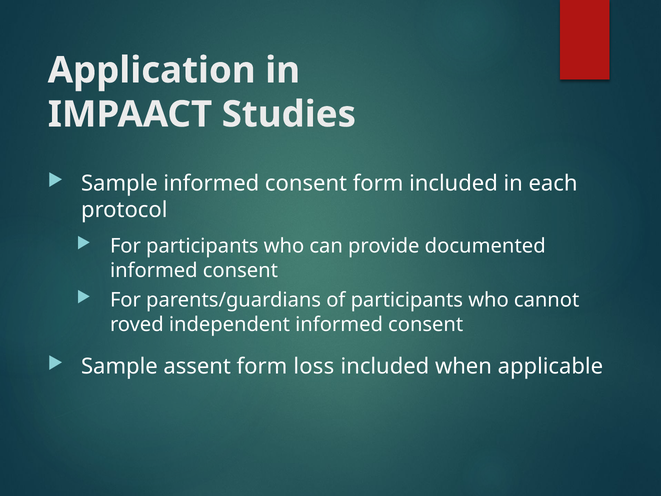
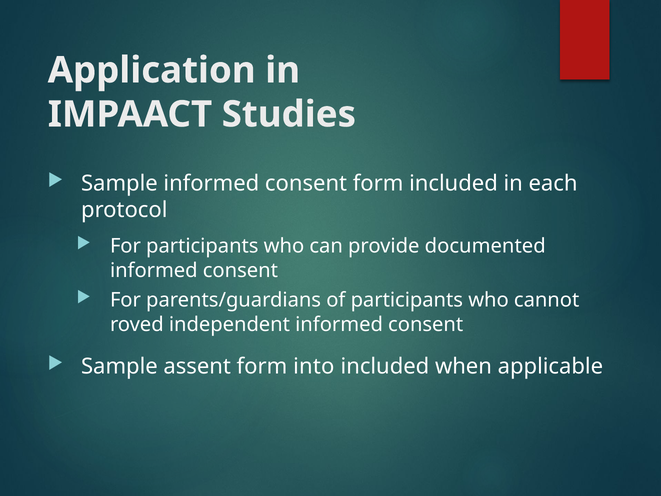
loss: loss -> into (314, 366)
